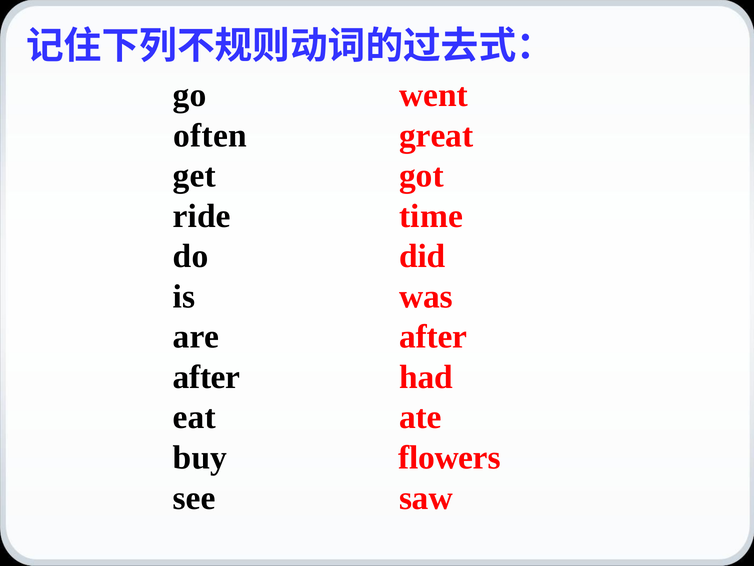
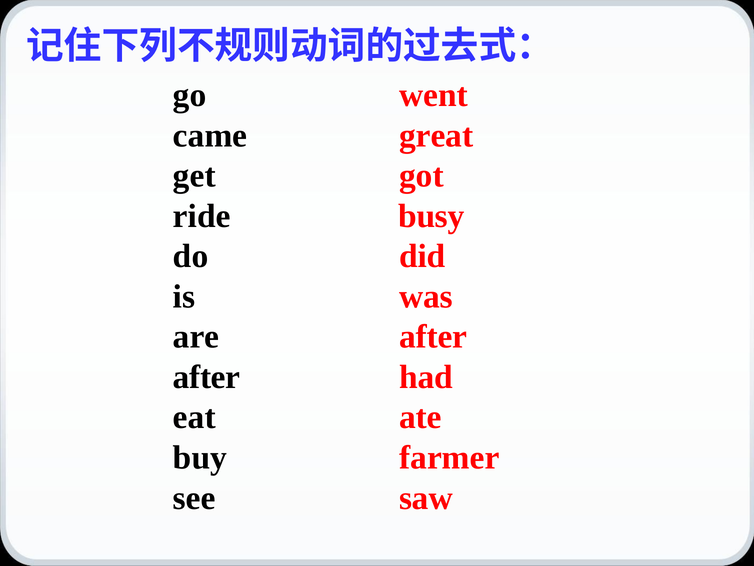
often: often -> came (210, 135)
time: time -> busy (431, 216)
flowers: flowers -> farmer (449, 457)
